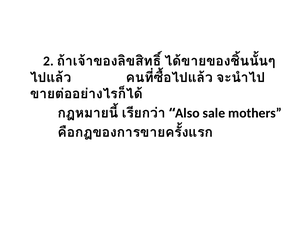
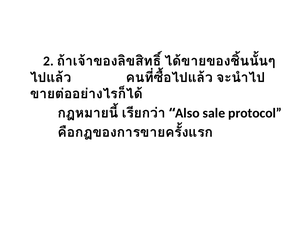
mothers: mothers -> protocol (255, 113)
